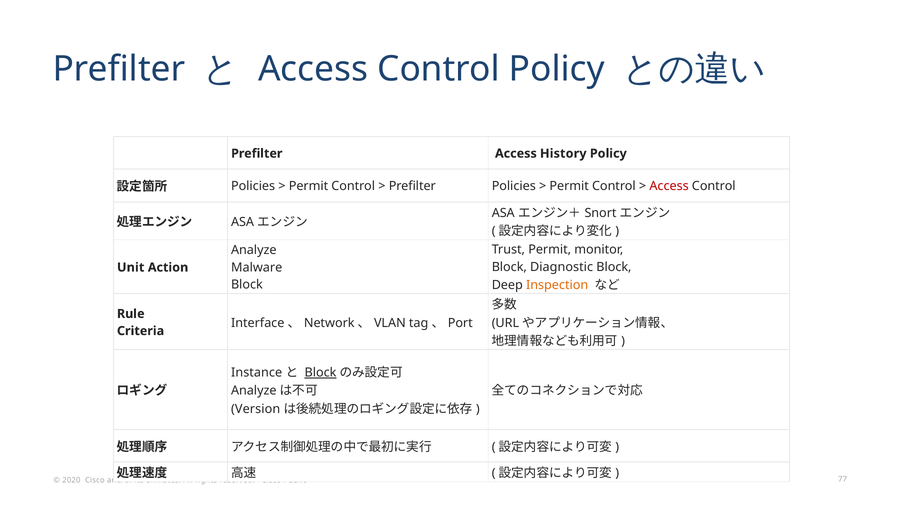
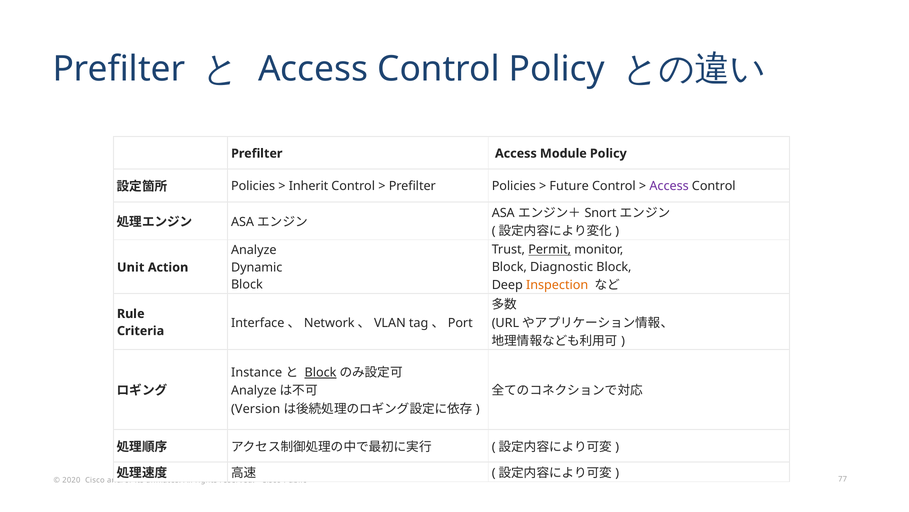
History: History -> Module (563, 153)
Permit: Permit -> Inherit (309, 186)
Permit: Permit -> Future (569, 186)
Access colour: red -> purple (669, 186)
Permit underline: none -> present (550, 249)
Malware: Malware -> Dynamic (257, 267)
